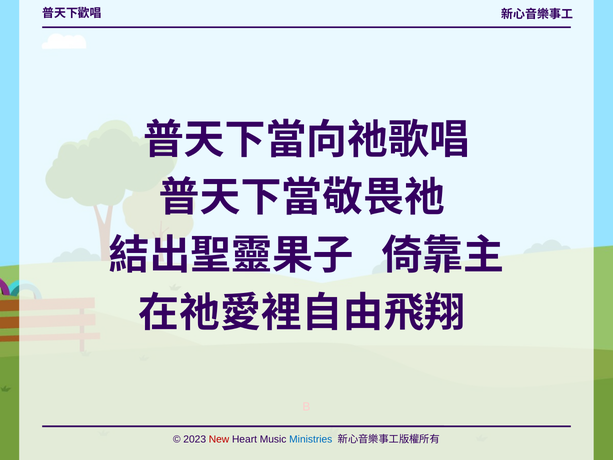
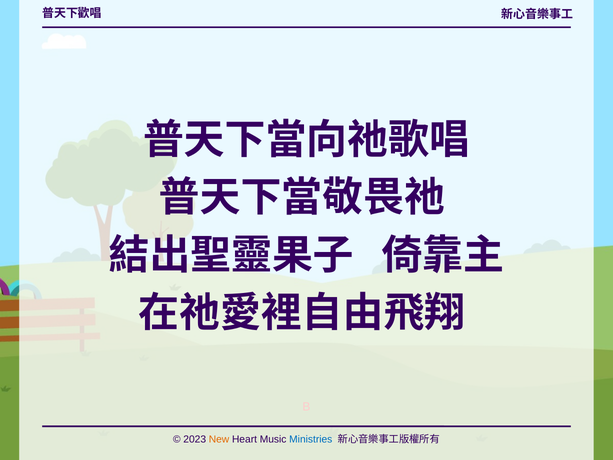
New colour: red -> orange (219, 439)
